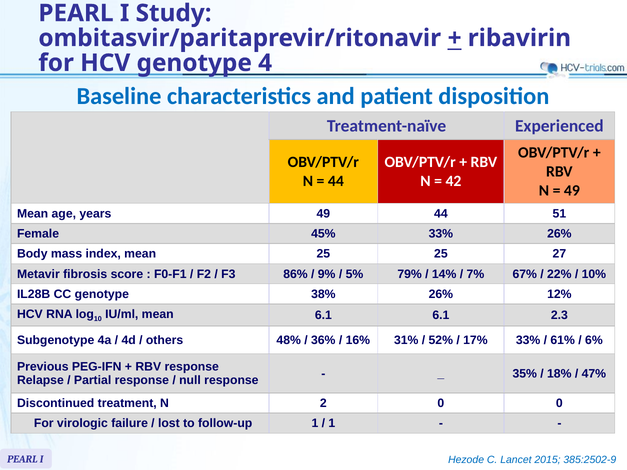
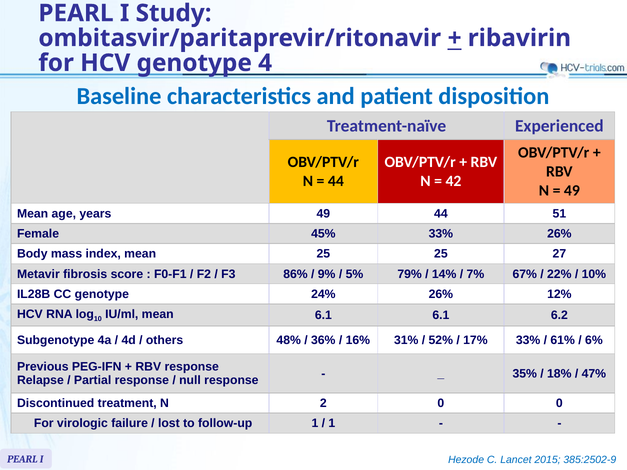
38%: 38% -> 24% (323, 294)
2.3: 2.3 -> 6.2 (559, 315)
